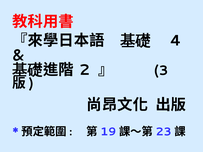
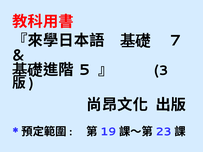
4: 4 -> 7 (176, 41)
2: 2 -> 5 (84, 70)
